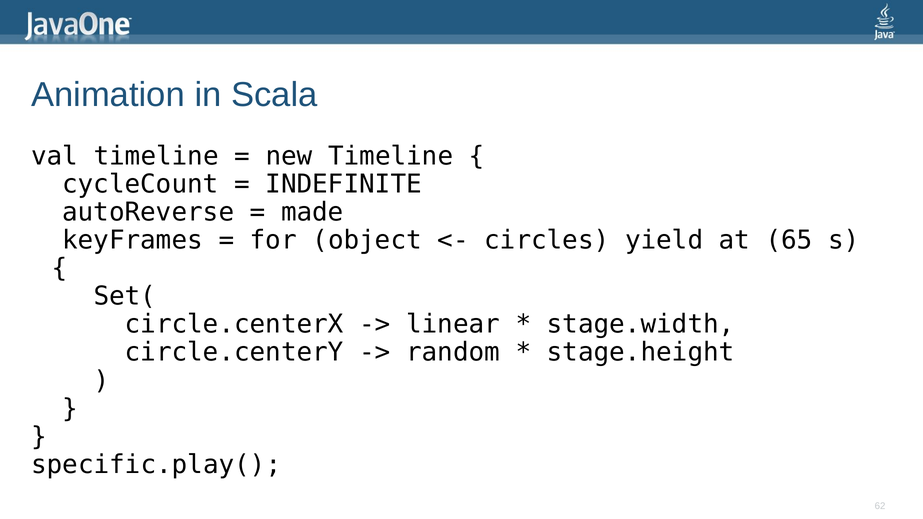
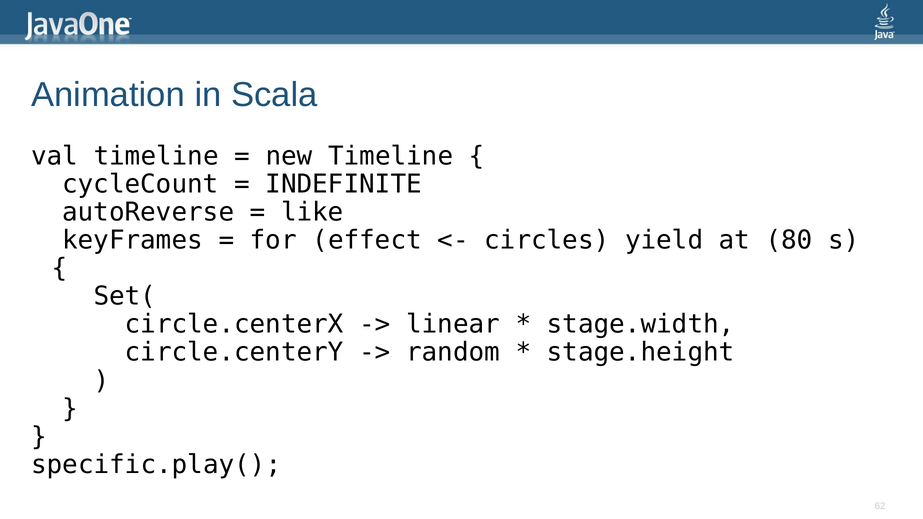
made: made -> like (312, 212)
object: object -> effect (367, 240)
65: 65 -> 80 (789, 240)
